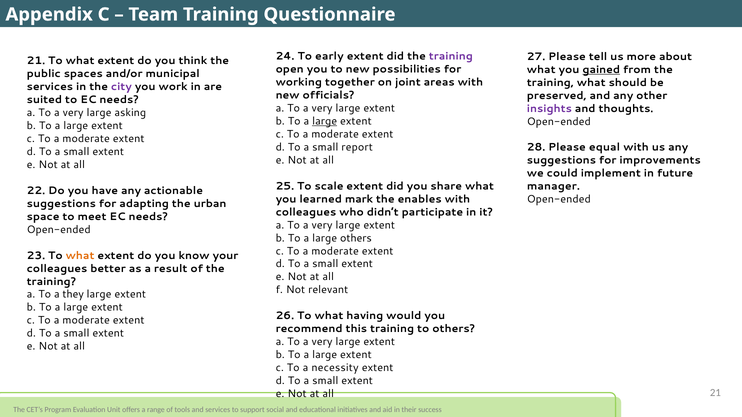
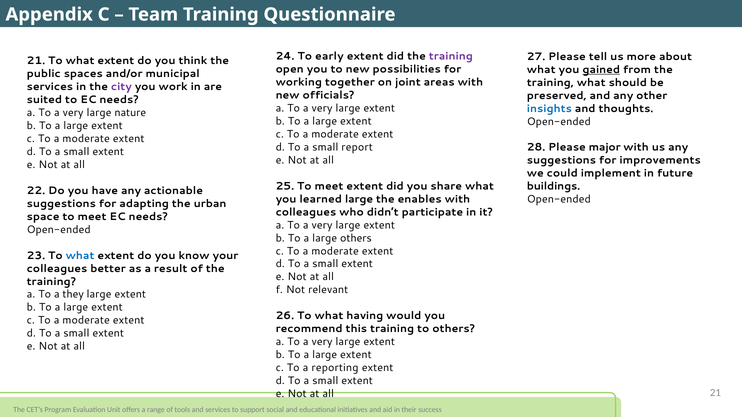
insights colour: purple -> blue (549, 109)
asking: asking -> nature (130, 113)
large underline: present -> none (325, 121)
equal: equal -> major (605, 148)
25 To scale: scale -> meet (329, 186)
manager: manager -> buildings (554, 187)
learned mark: mark -> large (359, 199)
what colour: orange -> blue (80, 256)
necessity: necessity -> reporting (335, 368)
